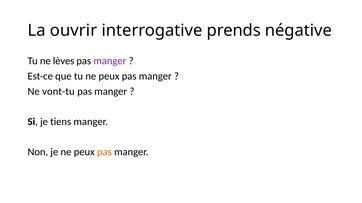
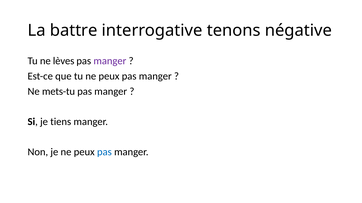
ouvrir: ouvrir -> battre (74, 30)
prends: prends -> tenons (234, 30)
vont-tu: vont-tu -> mets-tu (59, 92)
pas colour: orange -> blue (104, 152)
